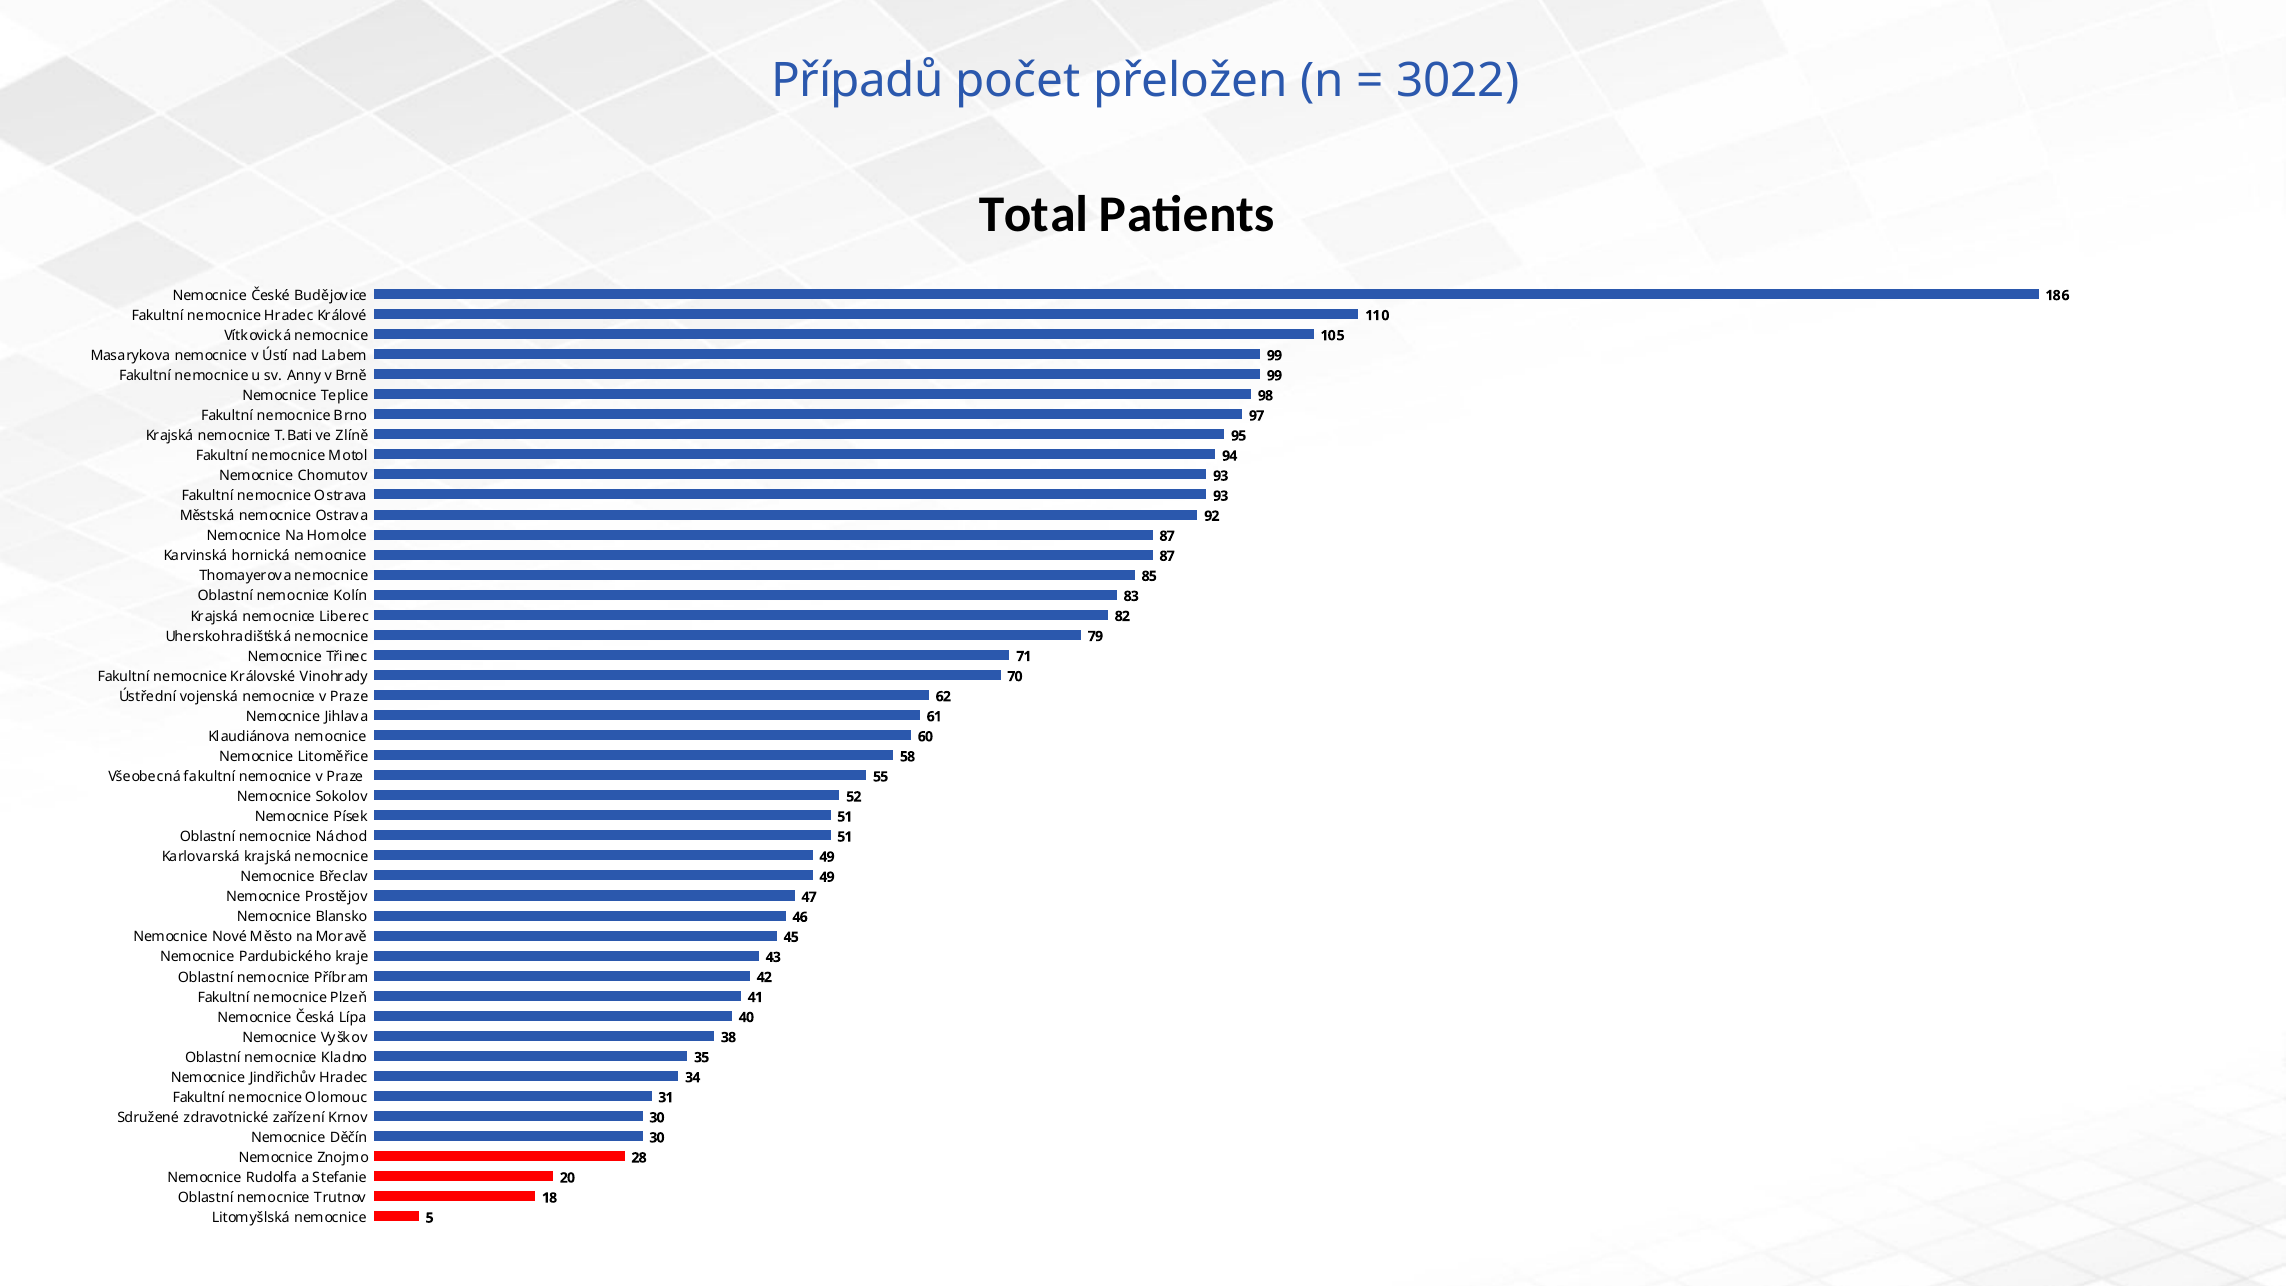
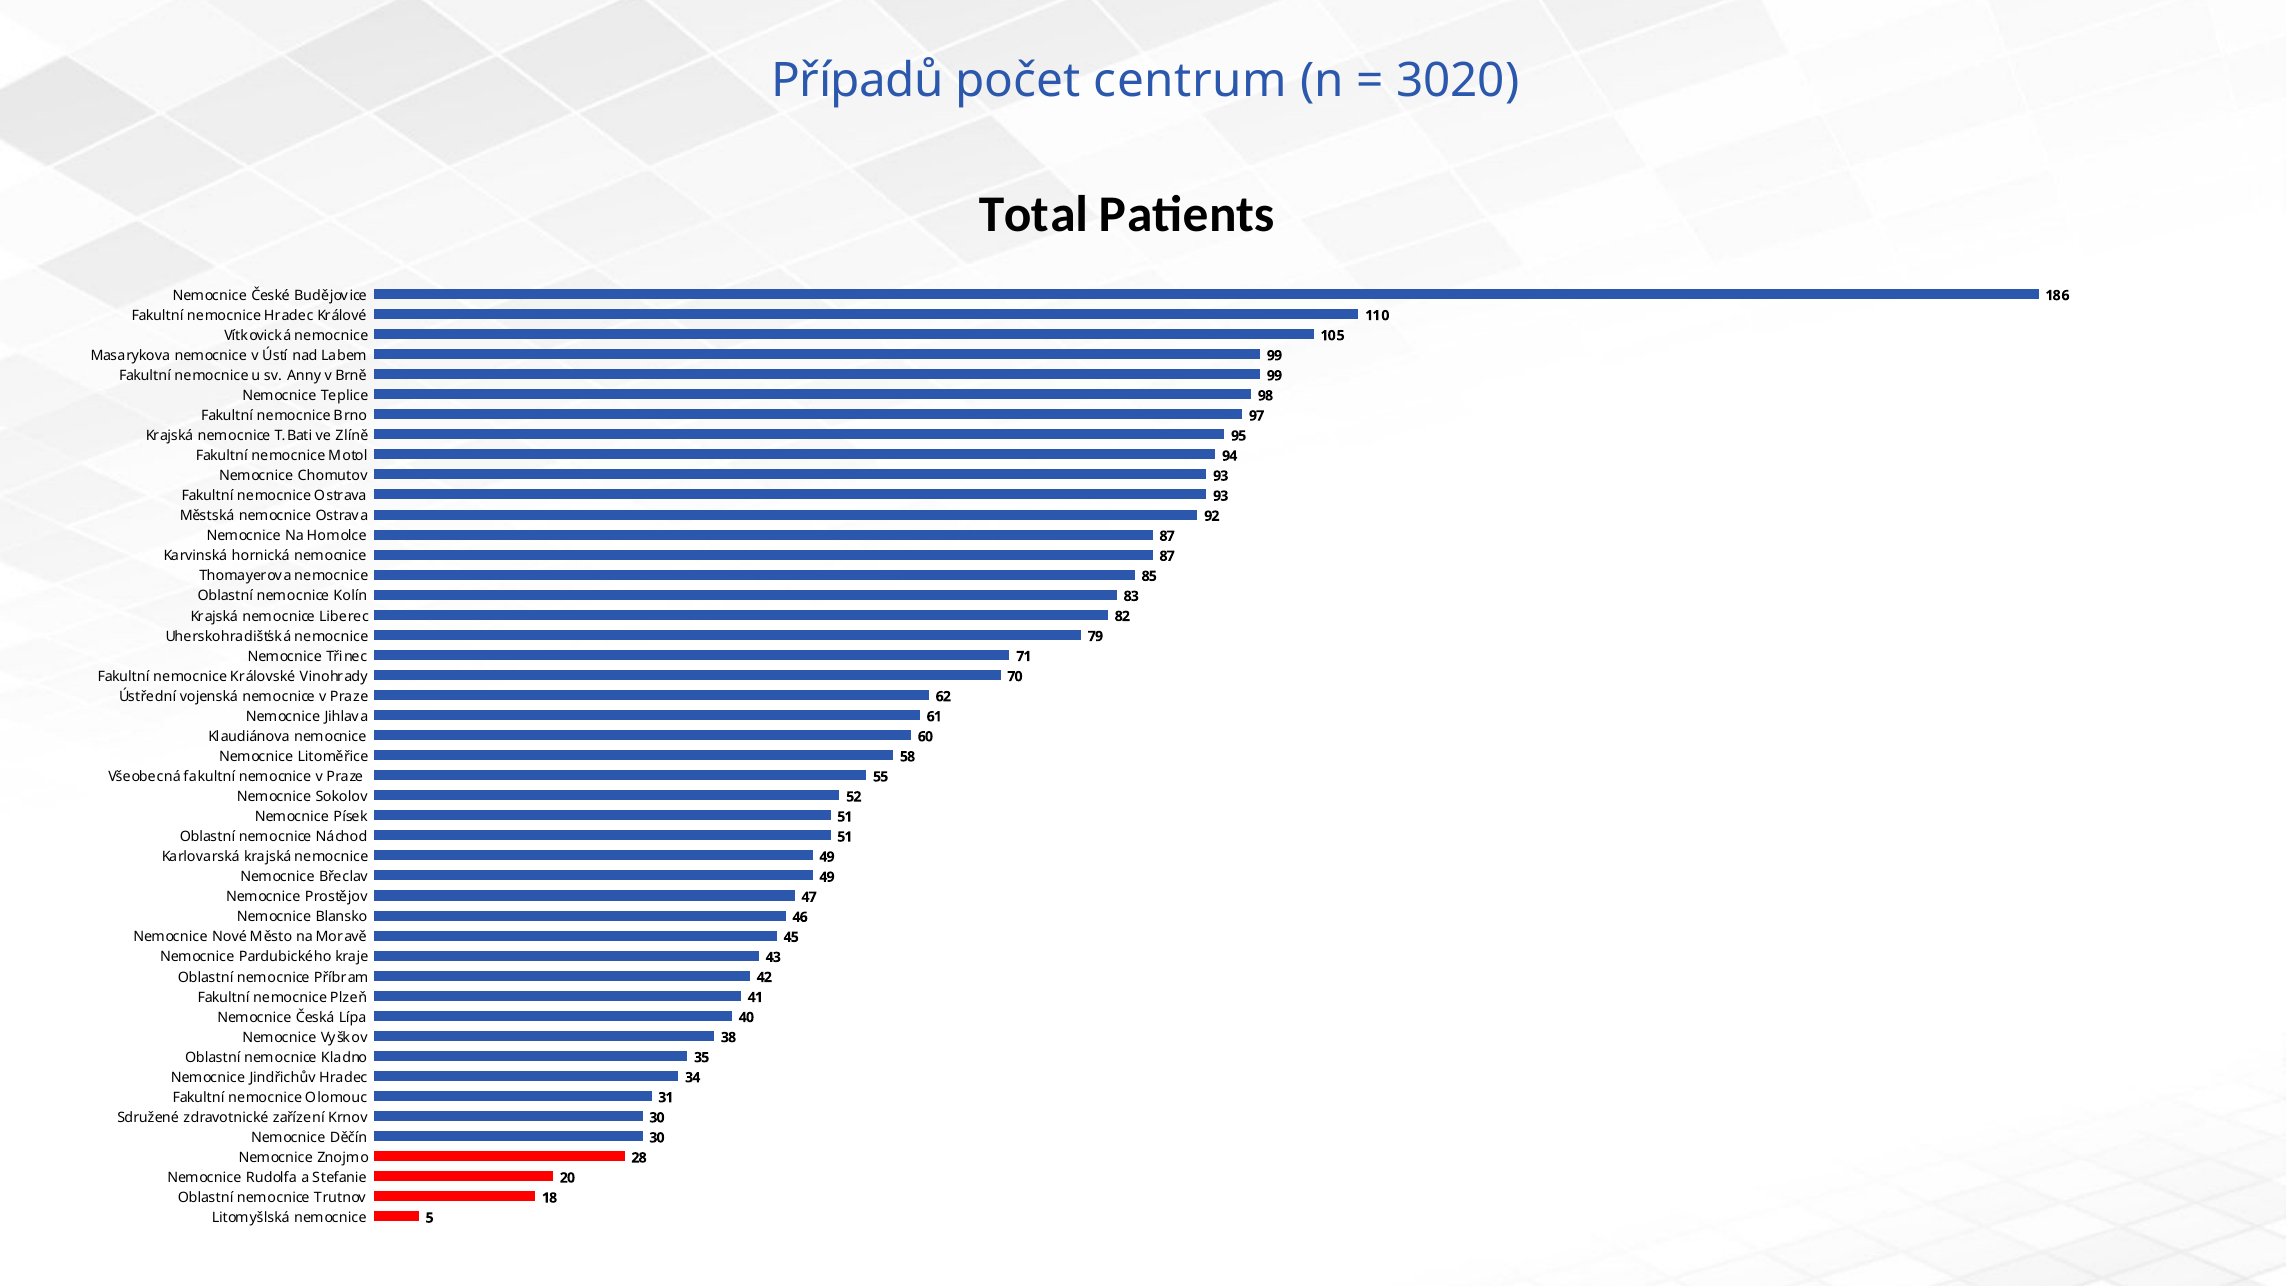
přeložen: přeložen -> centrum (1190, 81)
3022: 3022 -> 3020 (1458, 81)
